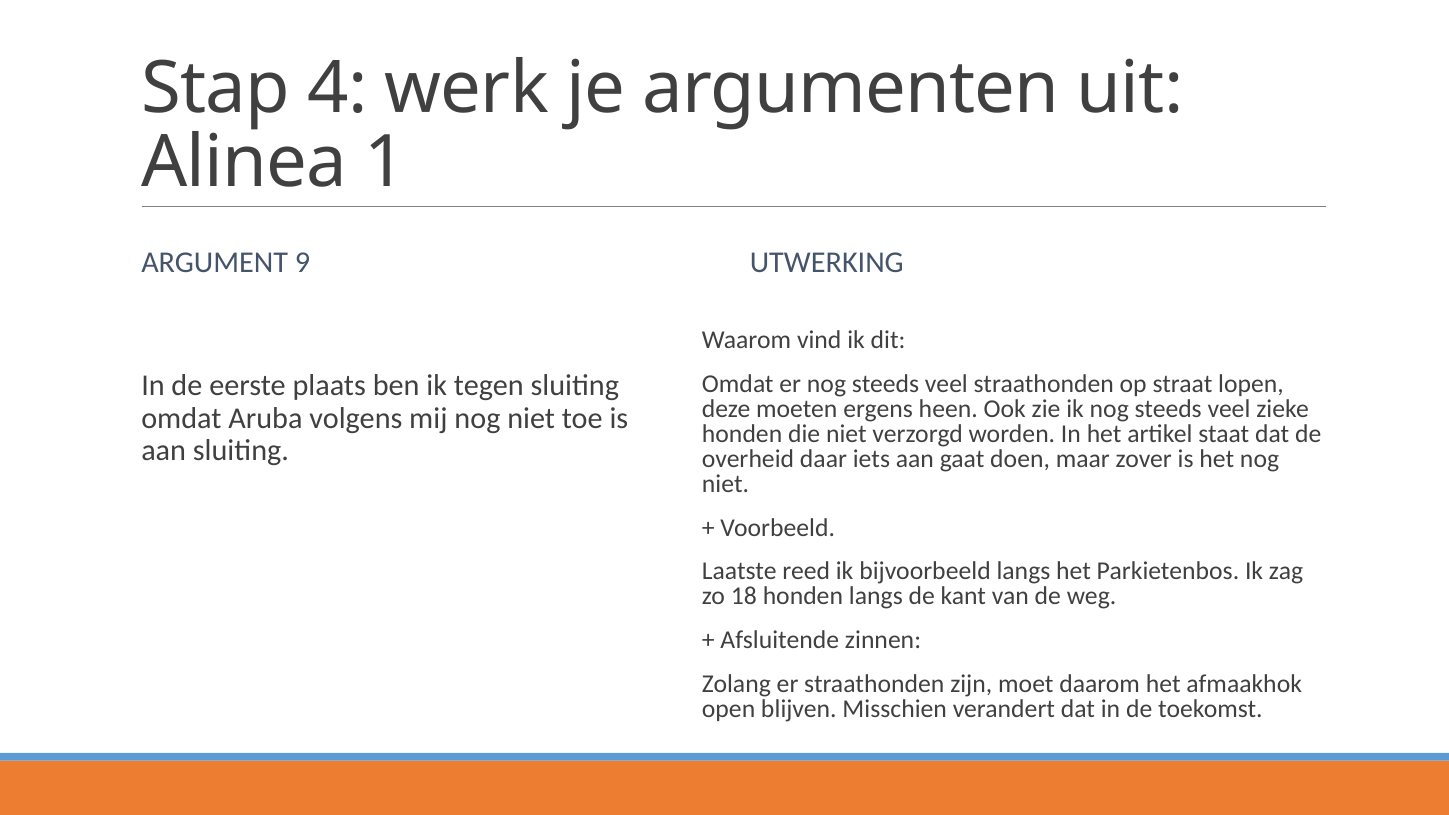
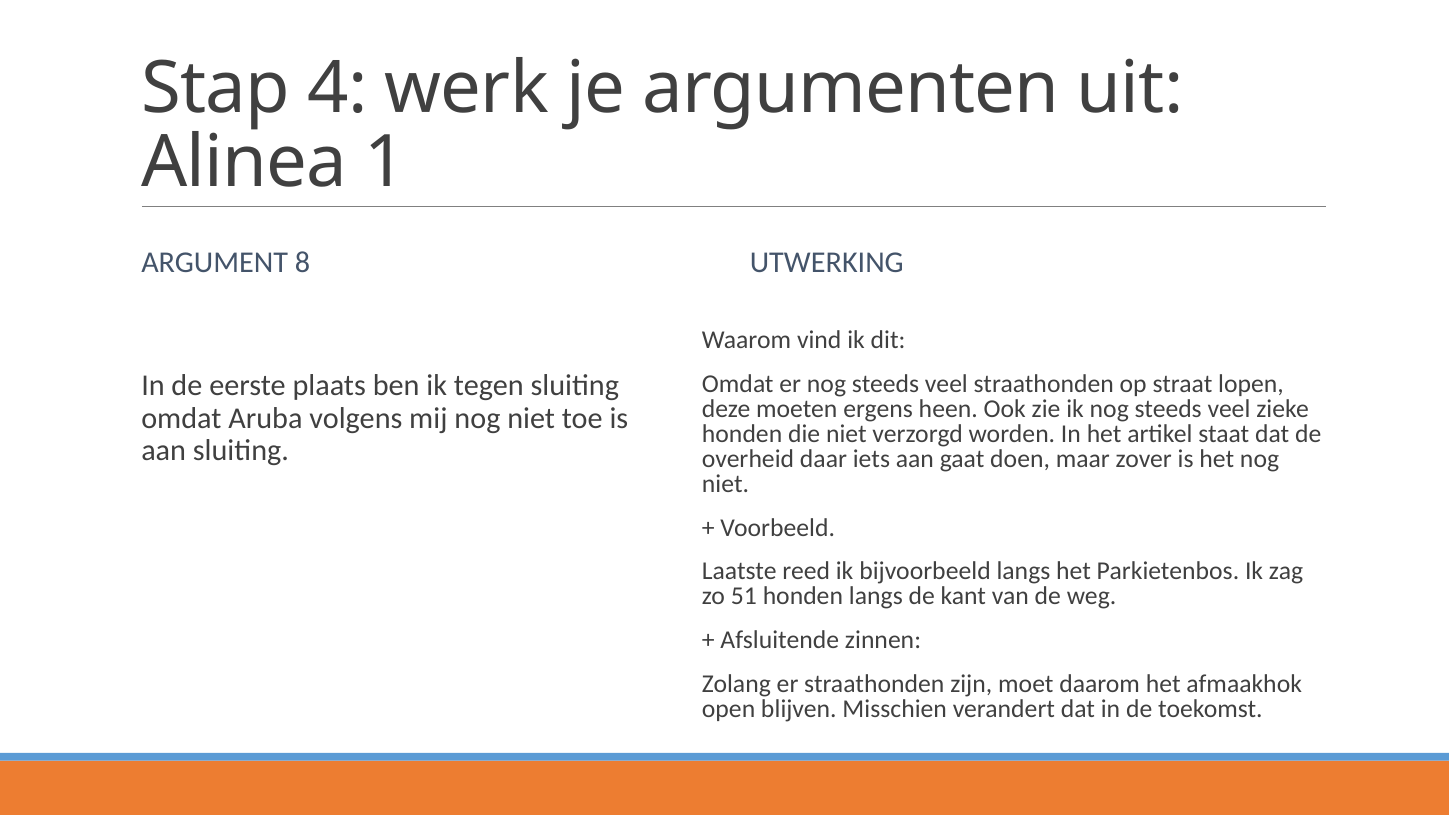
9: 9 -> 8 (303, 263)
18: 18 -> 51 (744, 597)
